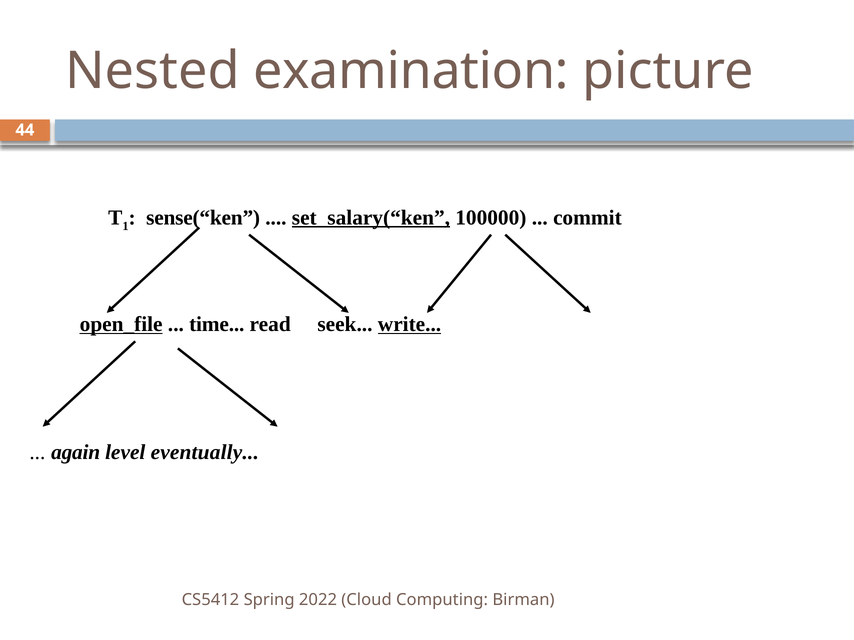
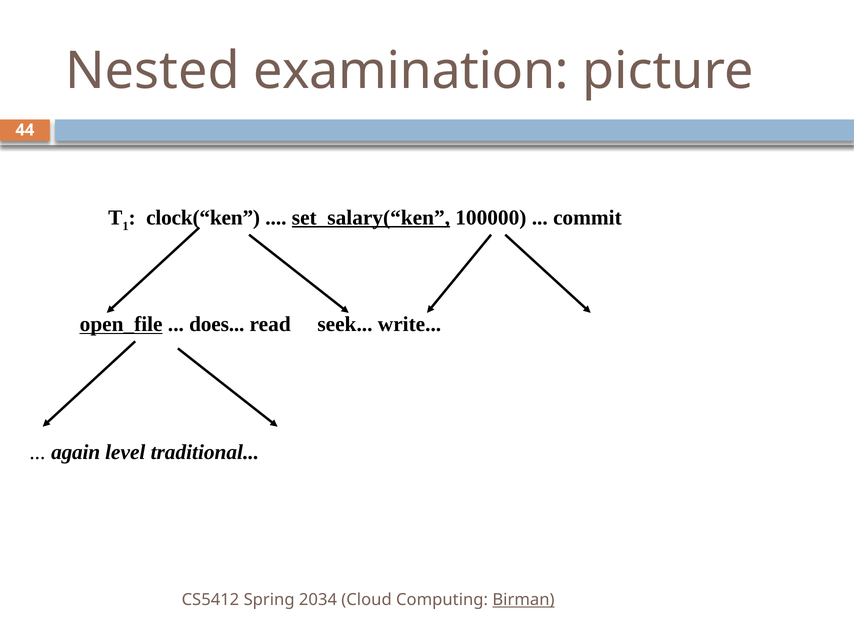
sense(“ken: sense(“ken -> clock(“ken (203, 218)
time: time -> does (217, 325)
write underline: present -> none (410, 325)
eventually: eventually -> traditional (205, 453)
2022: 2022 -> 2034 (318, 600)
Birman underline: none -> present (523, 600)
